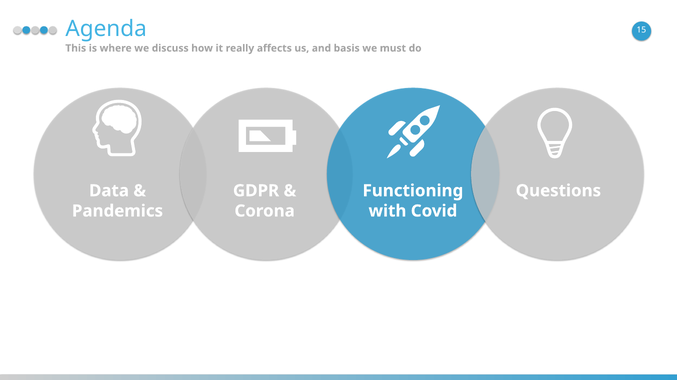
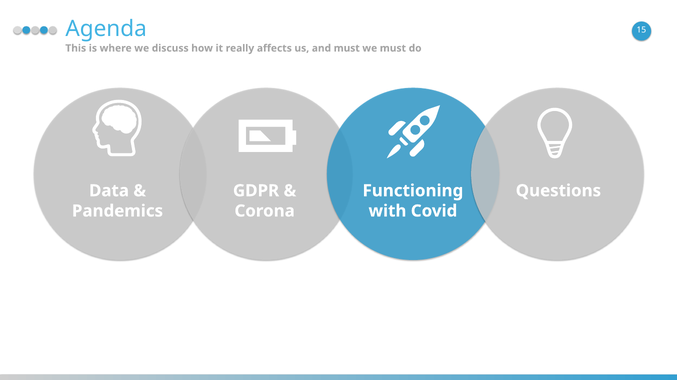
and basis: basis -> must (347, 48)
